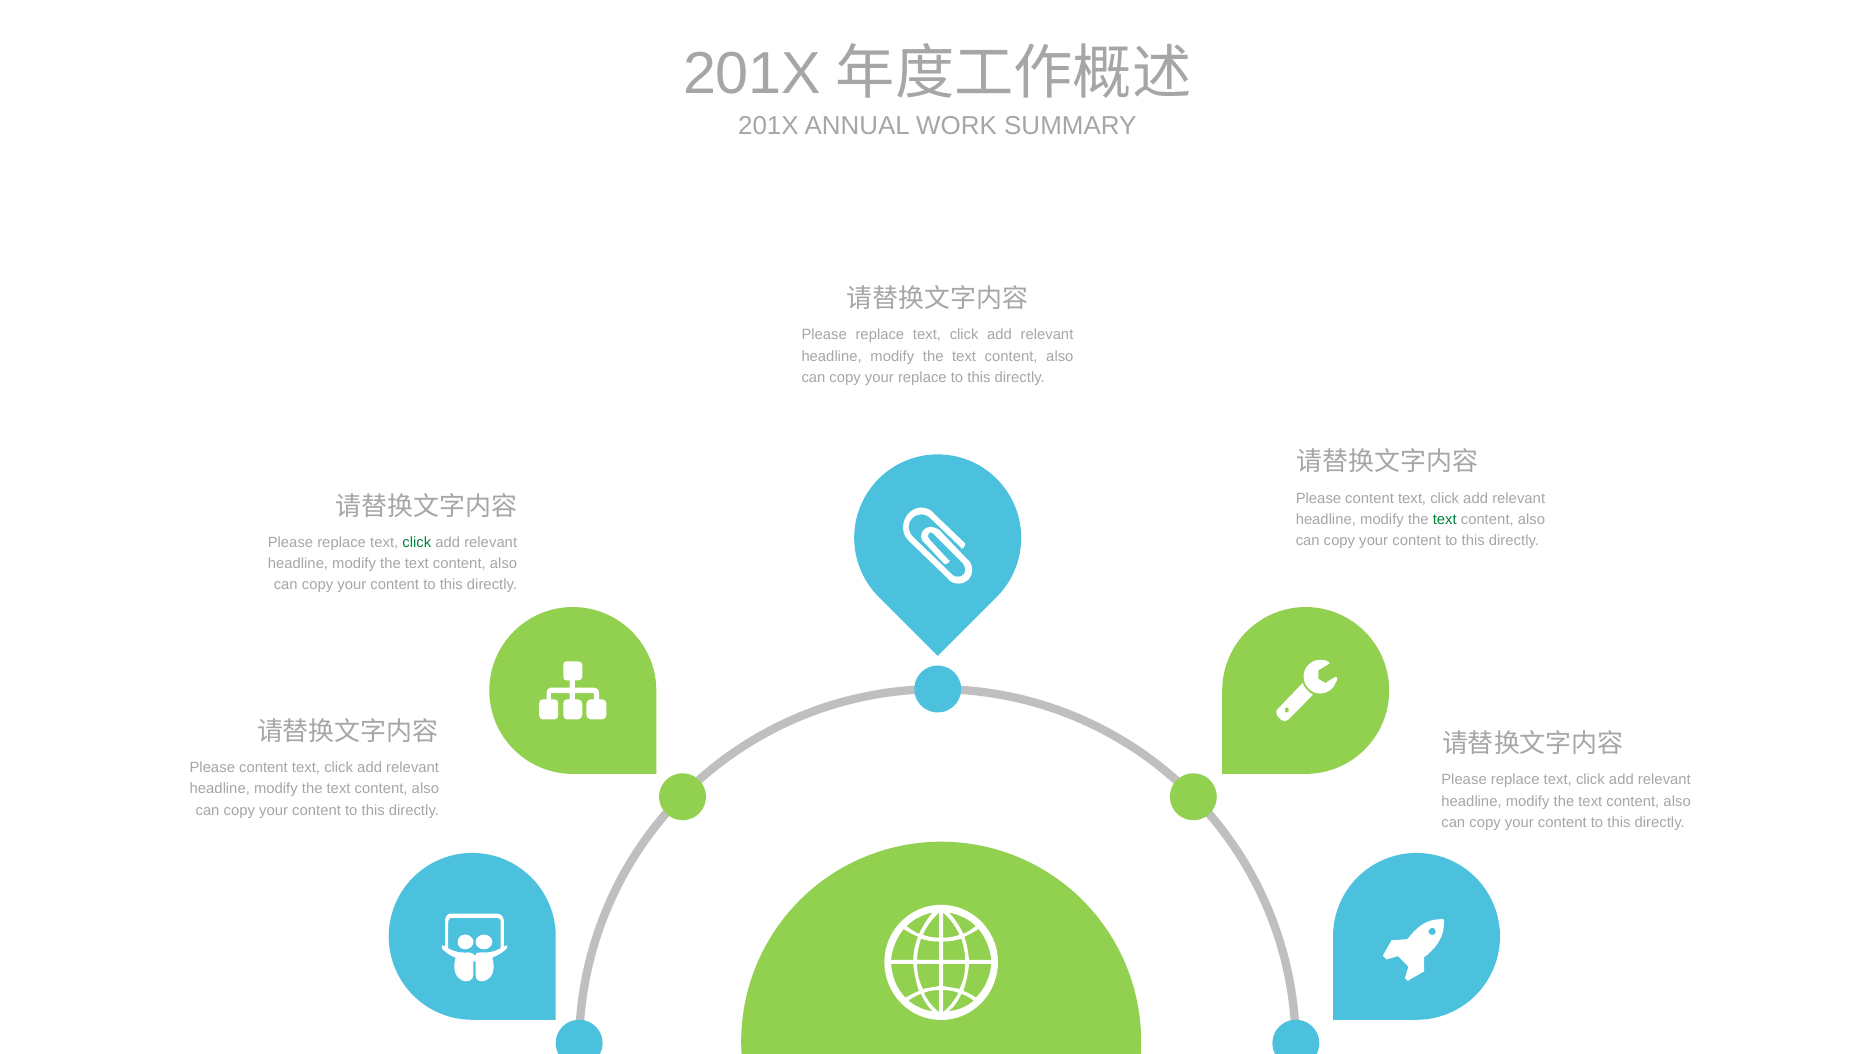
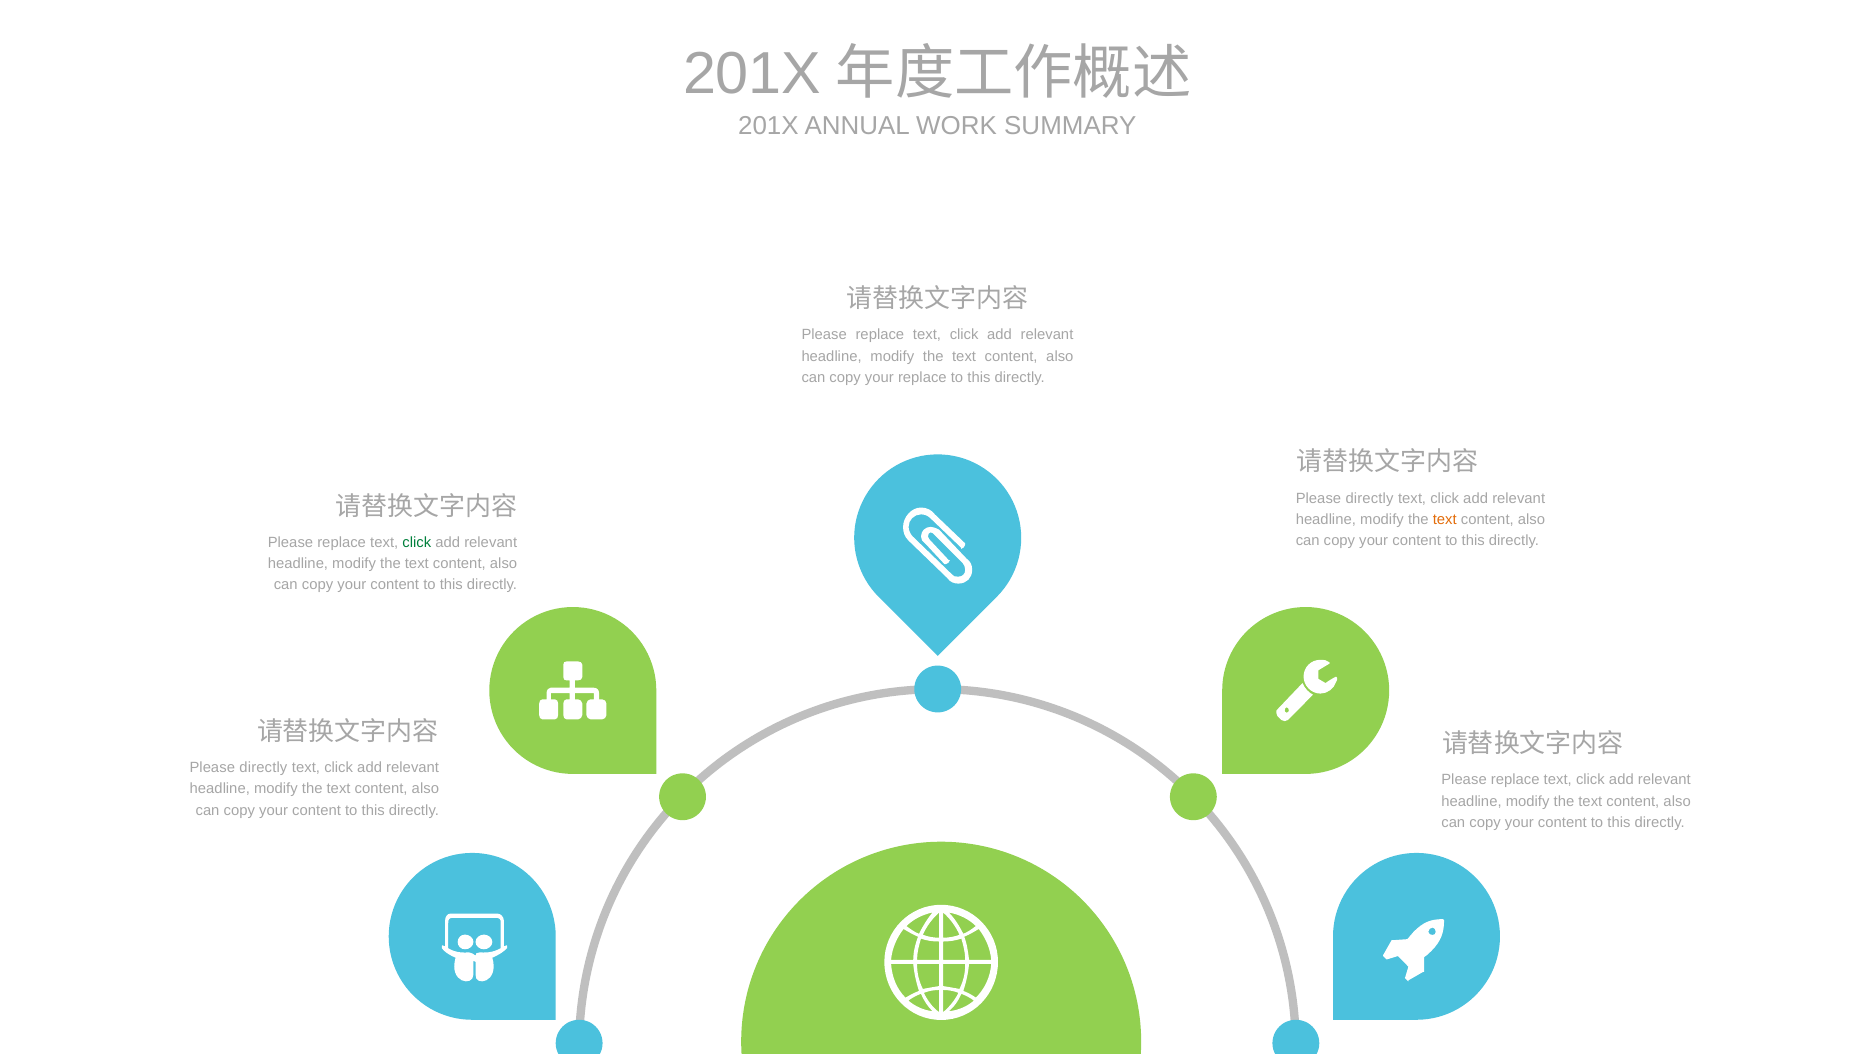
content: content -> directly (1369, 498)
text colour: green -> orange (1445, 520)
content: content -> directly (263, 768)
